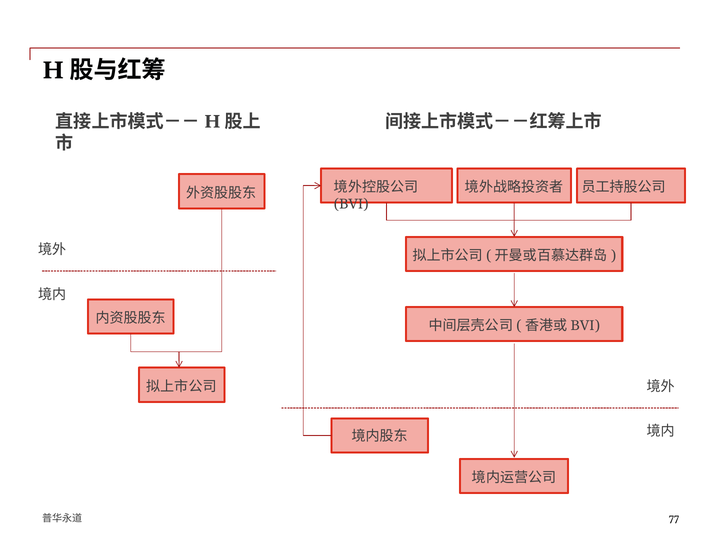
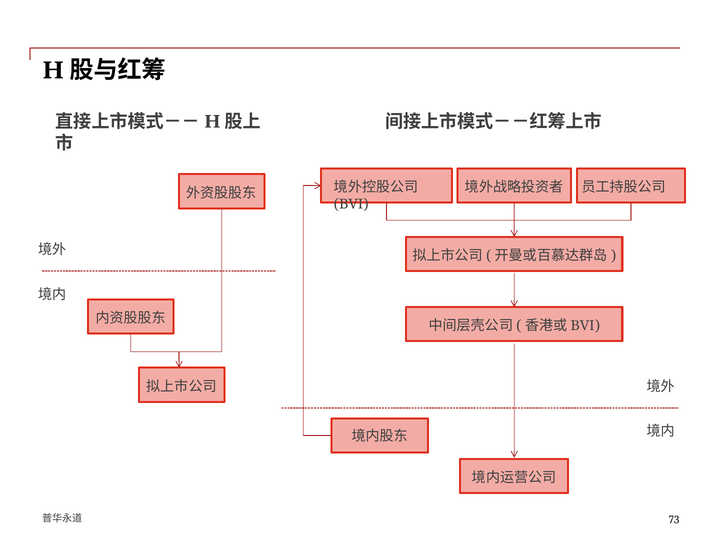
77: 77 -> 73 (674, 518)
